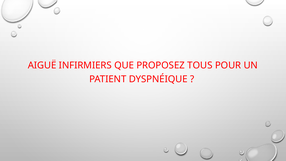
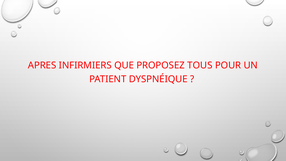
AIGUË: AIGUË -> APRES (42, 65)
